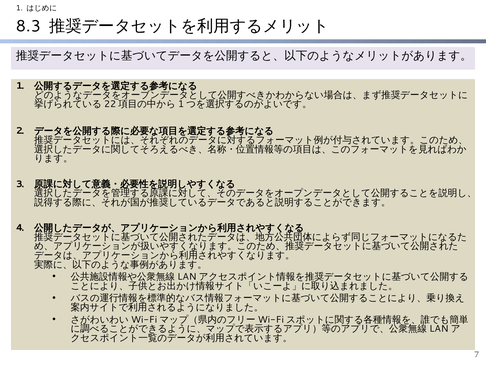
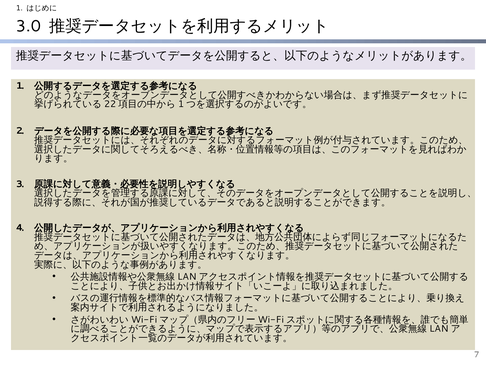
8.3: 8.3 -> 3.0 (28, 26)
